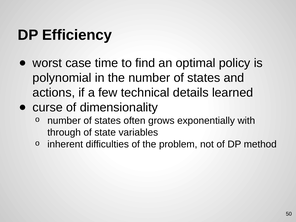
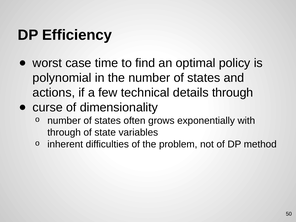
details learned: learned -> through (233, 93)
